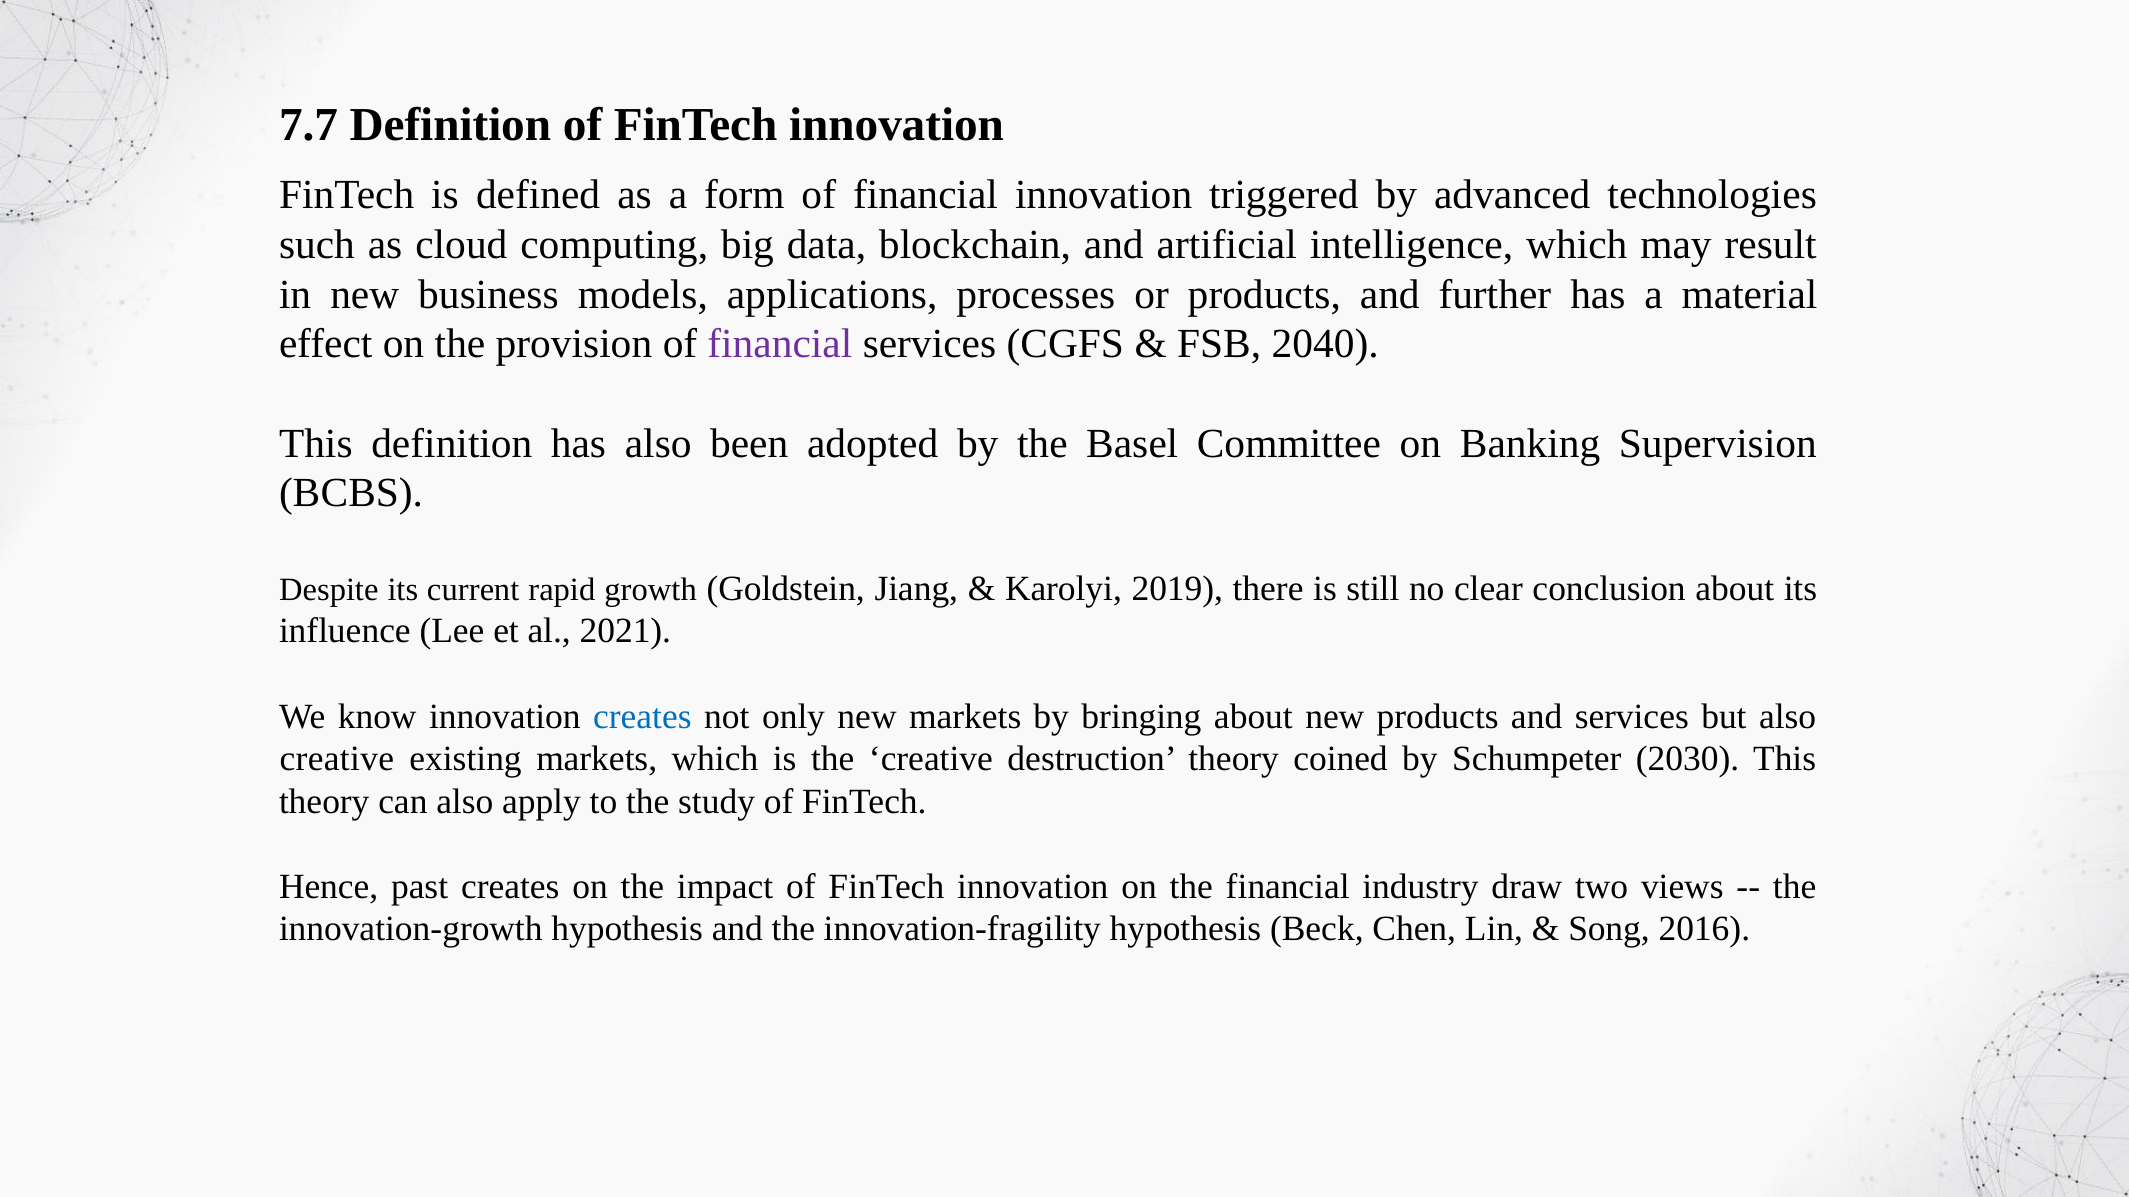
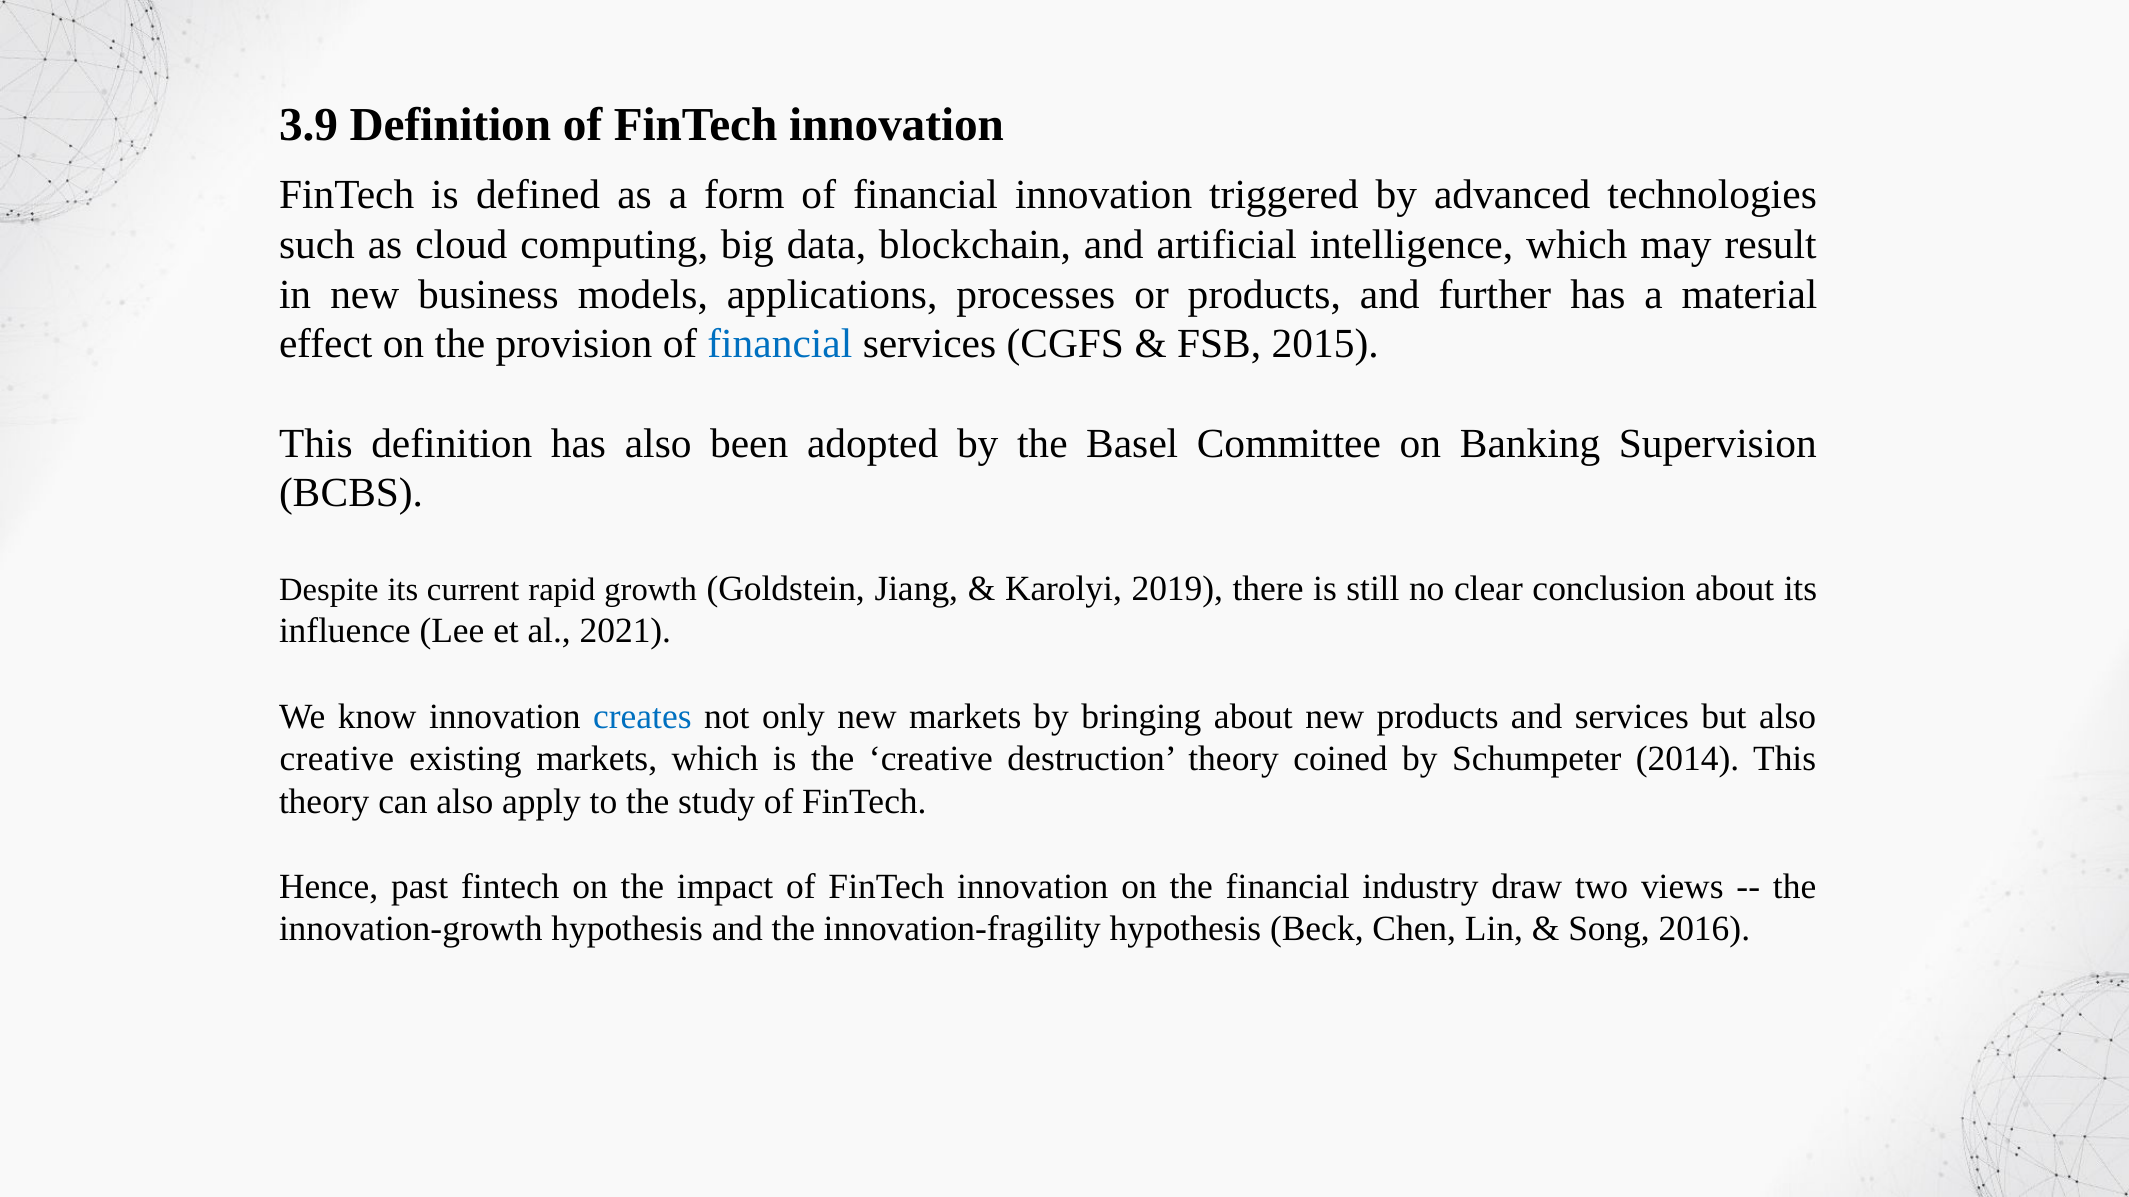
7.7: 7.7 -> 3.9 (309, 125)
financial colour: purple -> blue (780, 344)
2040: 2040 -> 2015 (1325, 344)
2030: 2030 -> 2014 (1688, 759)
past creates: creates -> fintech (510, 887)
